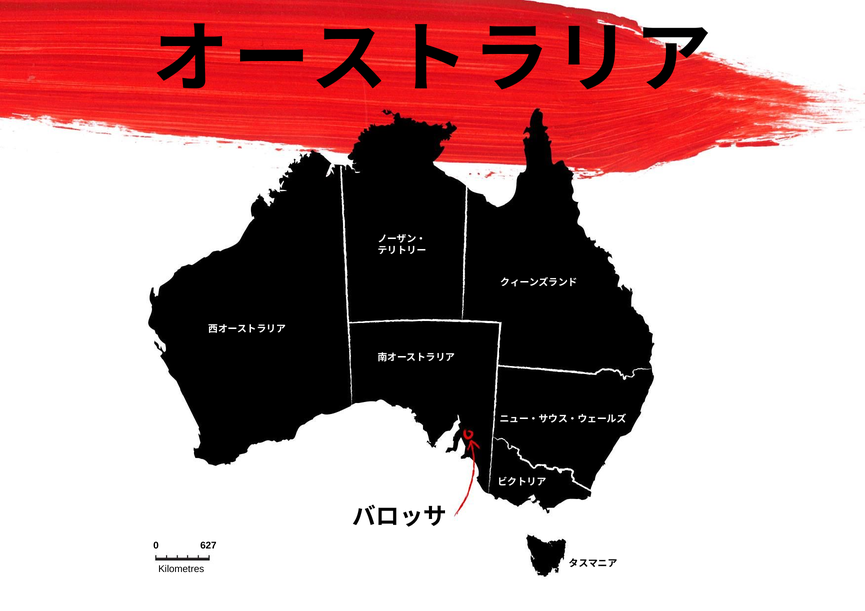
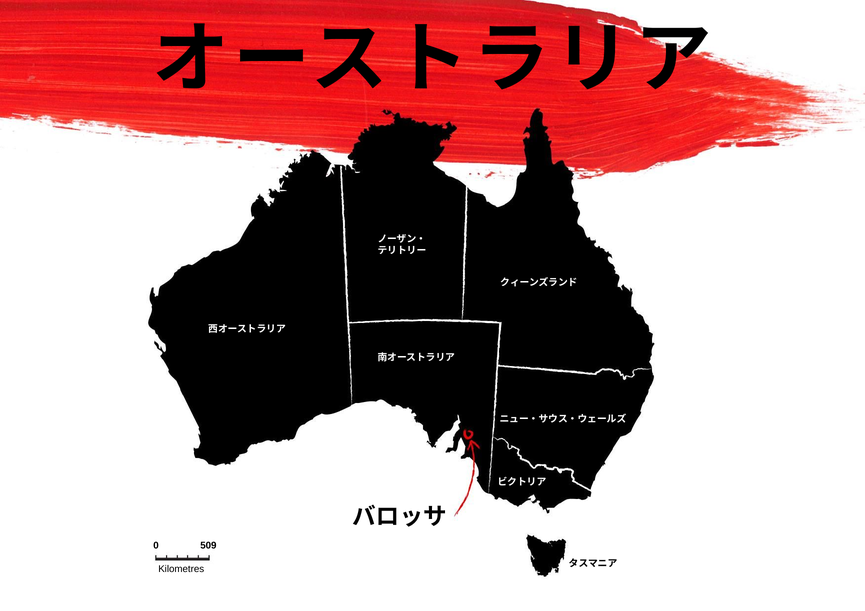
627: 627 -> 509 (208, 546)
